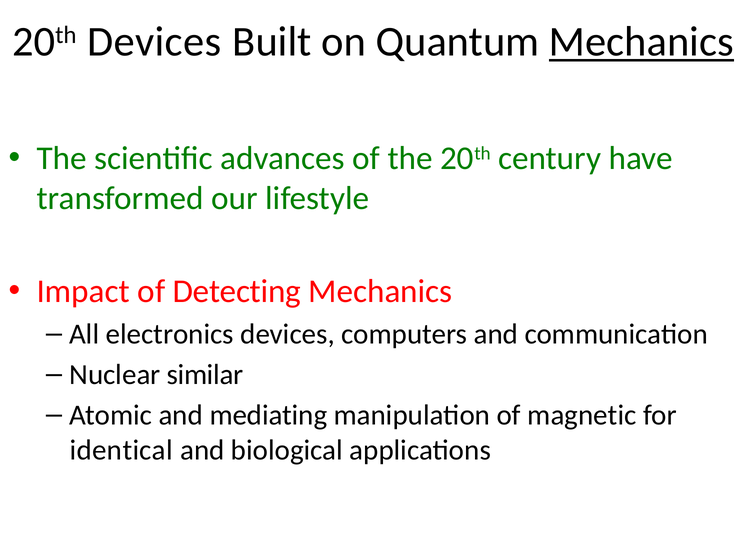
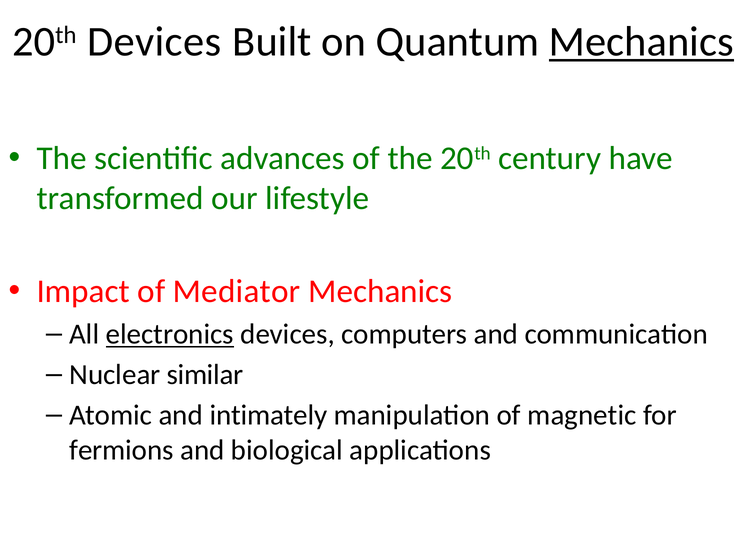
Detecting: Detecting -> Mediator (237, 292)
electronics underline: none -> present (170, 334)
mediating: mediating -> intimately (268, 416)
identical: identical -> fermions (122, 450)
